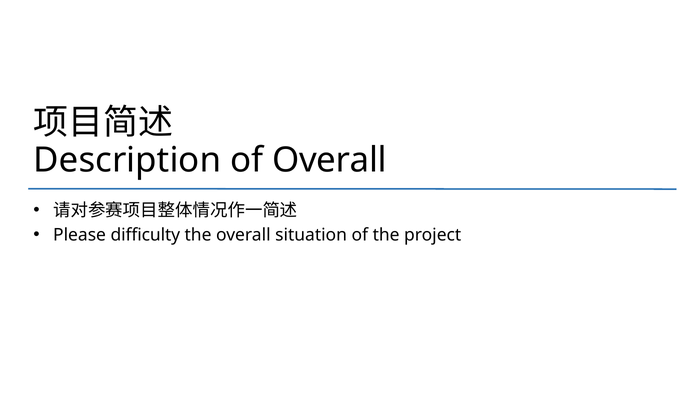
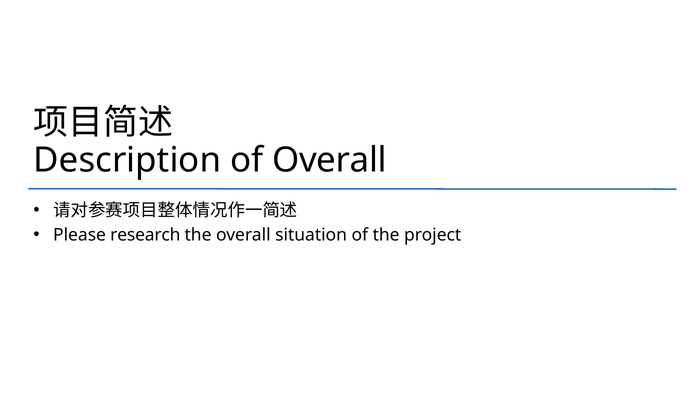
difficulty: difficulty -> research (145, 235)
